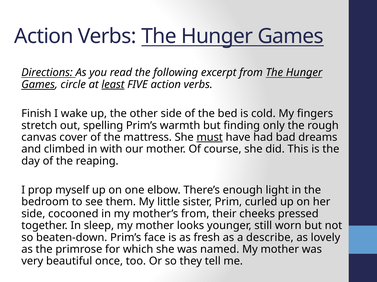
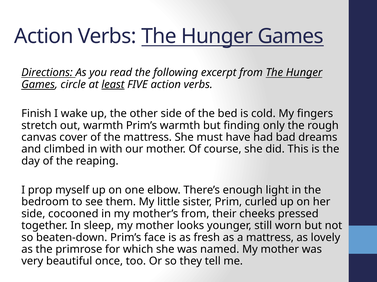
out spelling: spelling -> warmth (103, 126)
must underline: present -> none (210, 138)
a describe: describe -> mattress (270, 238)
